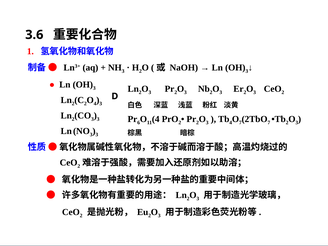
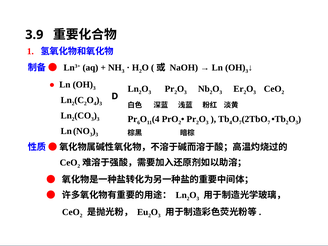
3.6: 3.6 -> 3.9 (34, 35)
